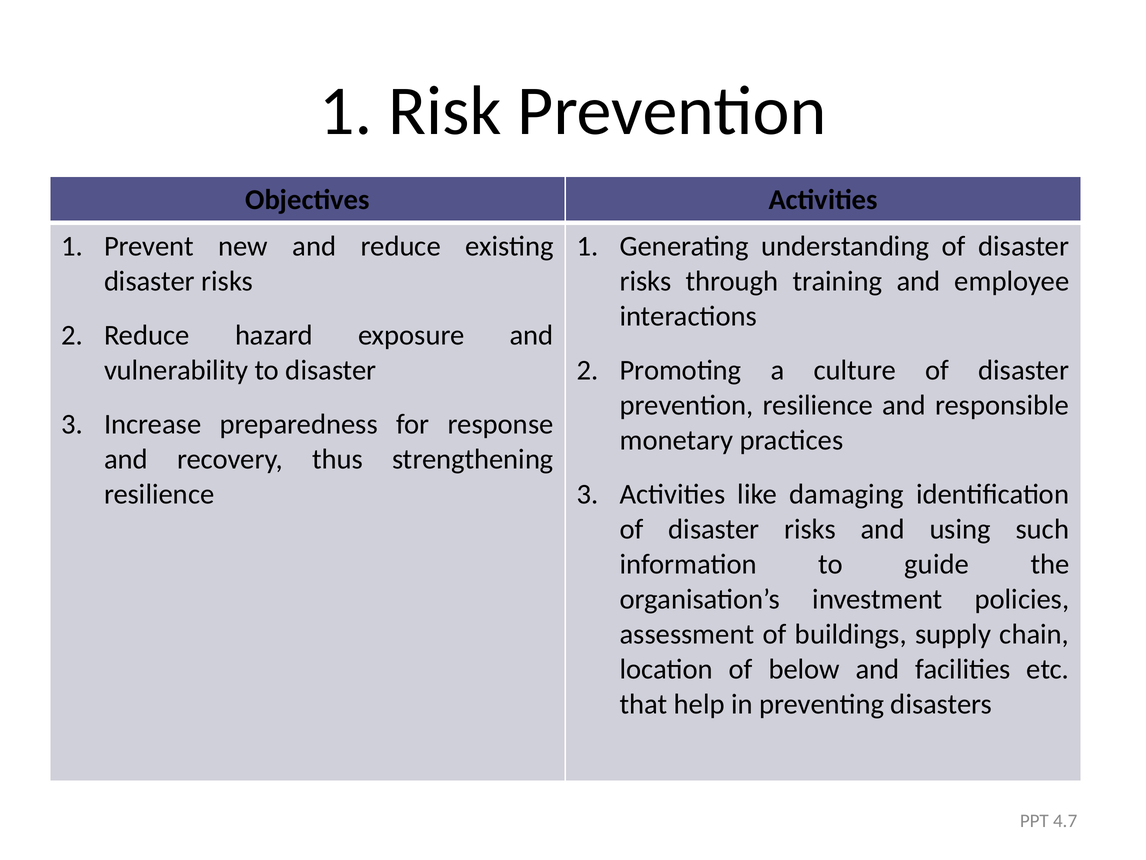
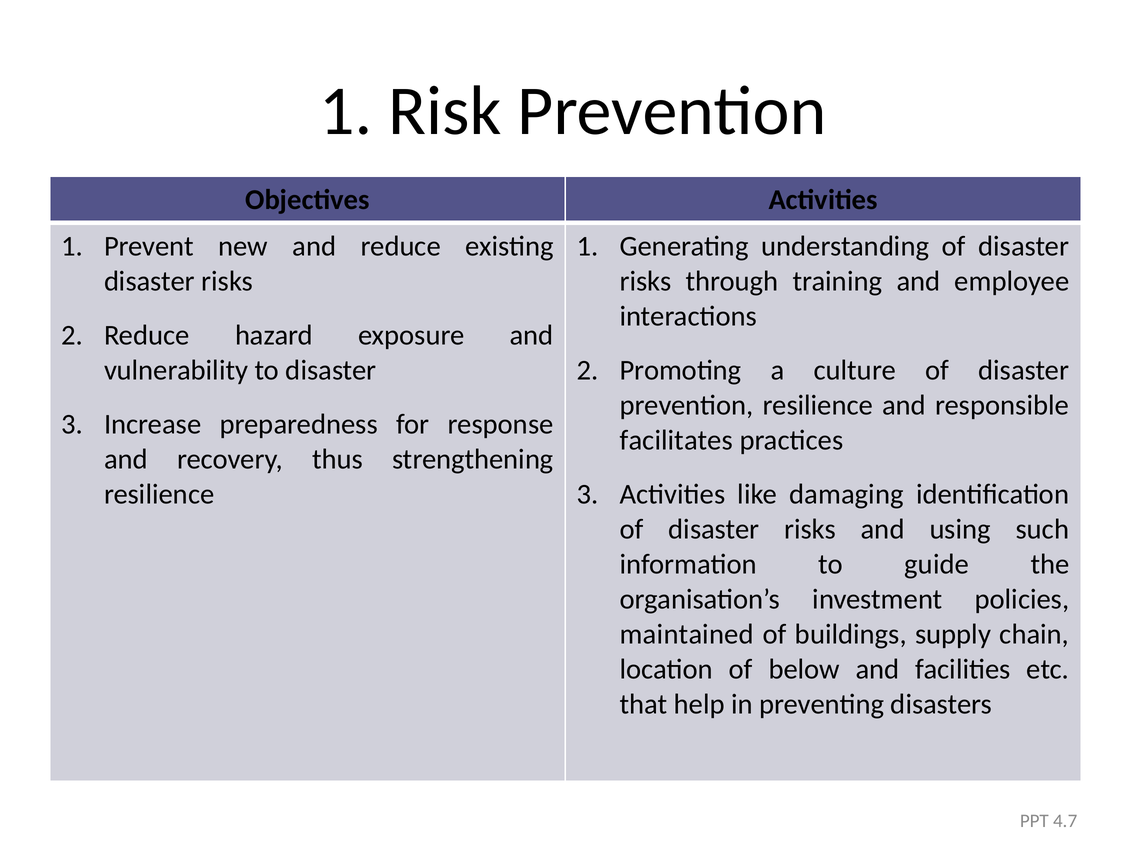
monetary: monetary -> facilitates (676, 440)
assessment: assessment -> maintained (687, 634)
